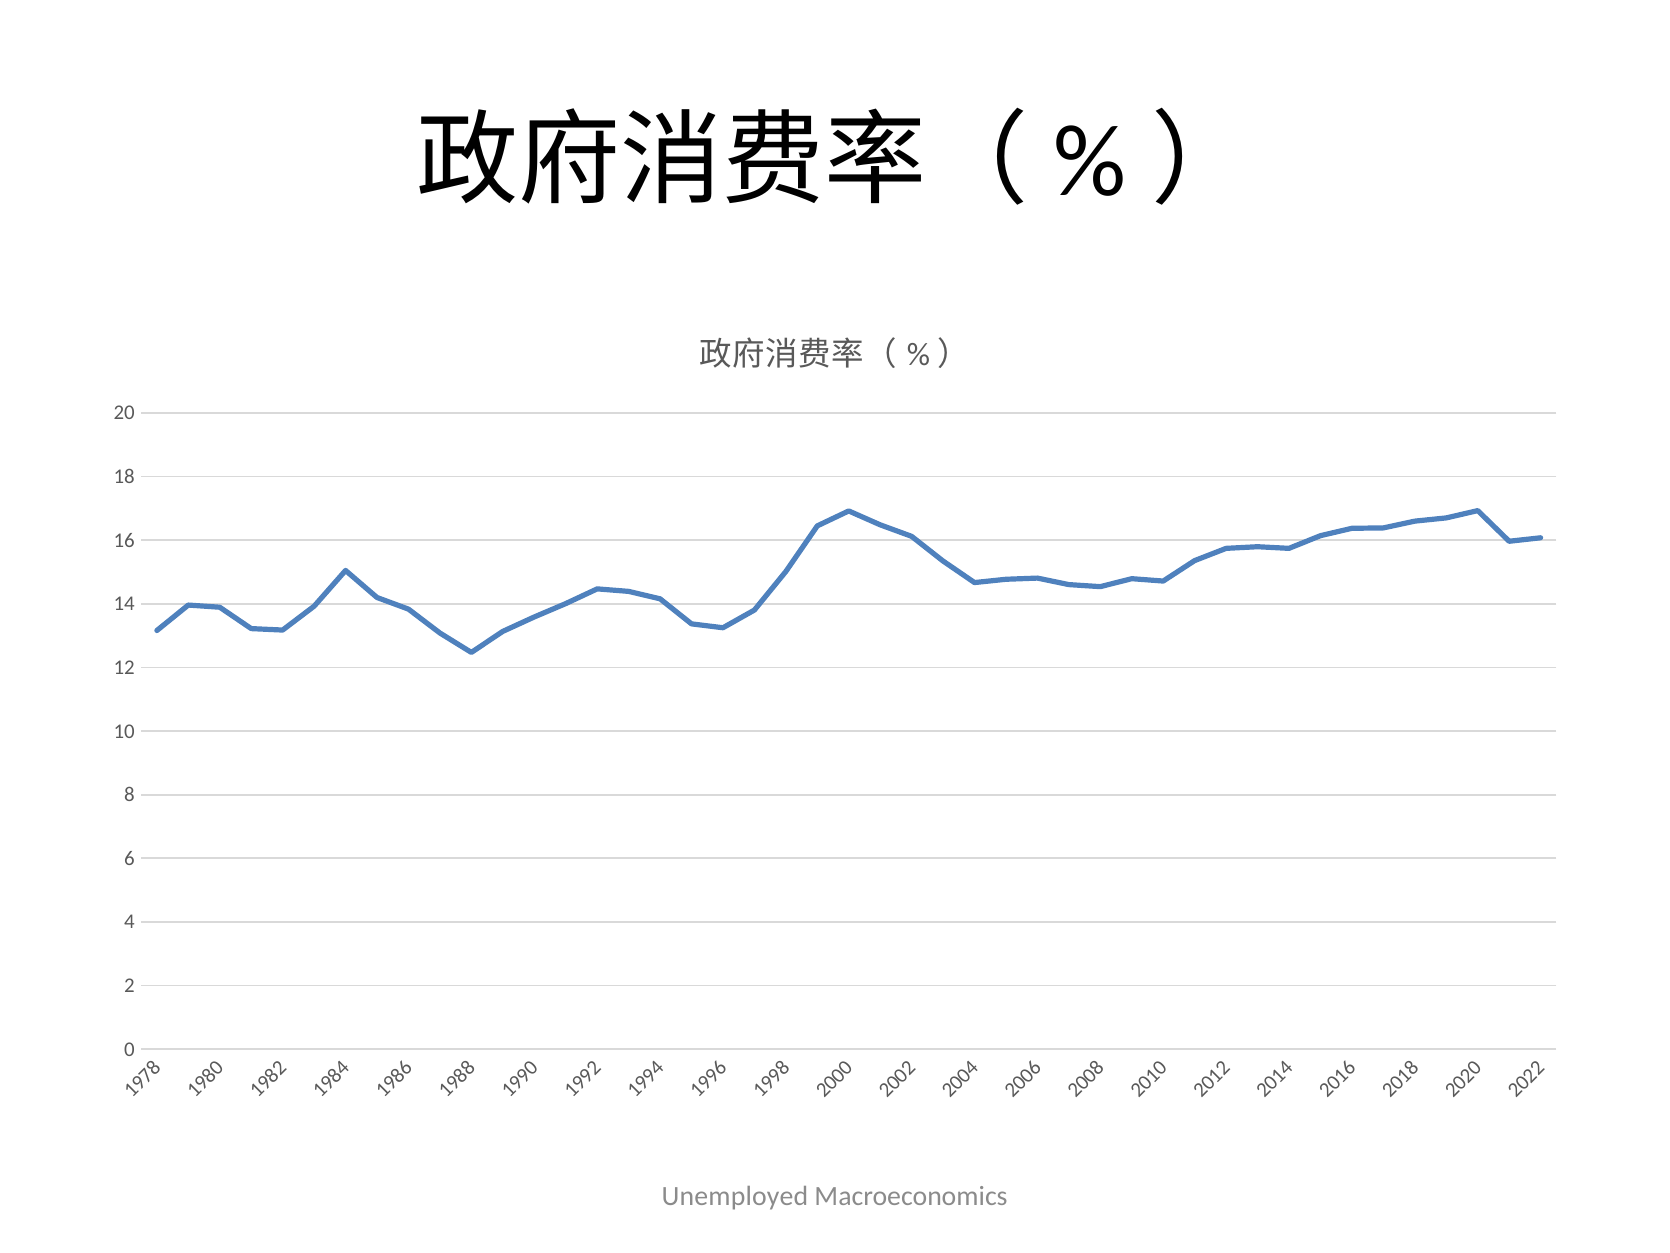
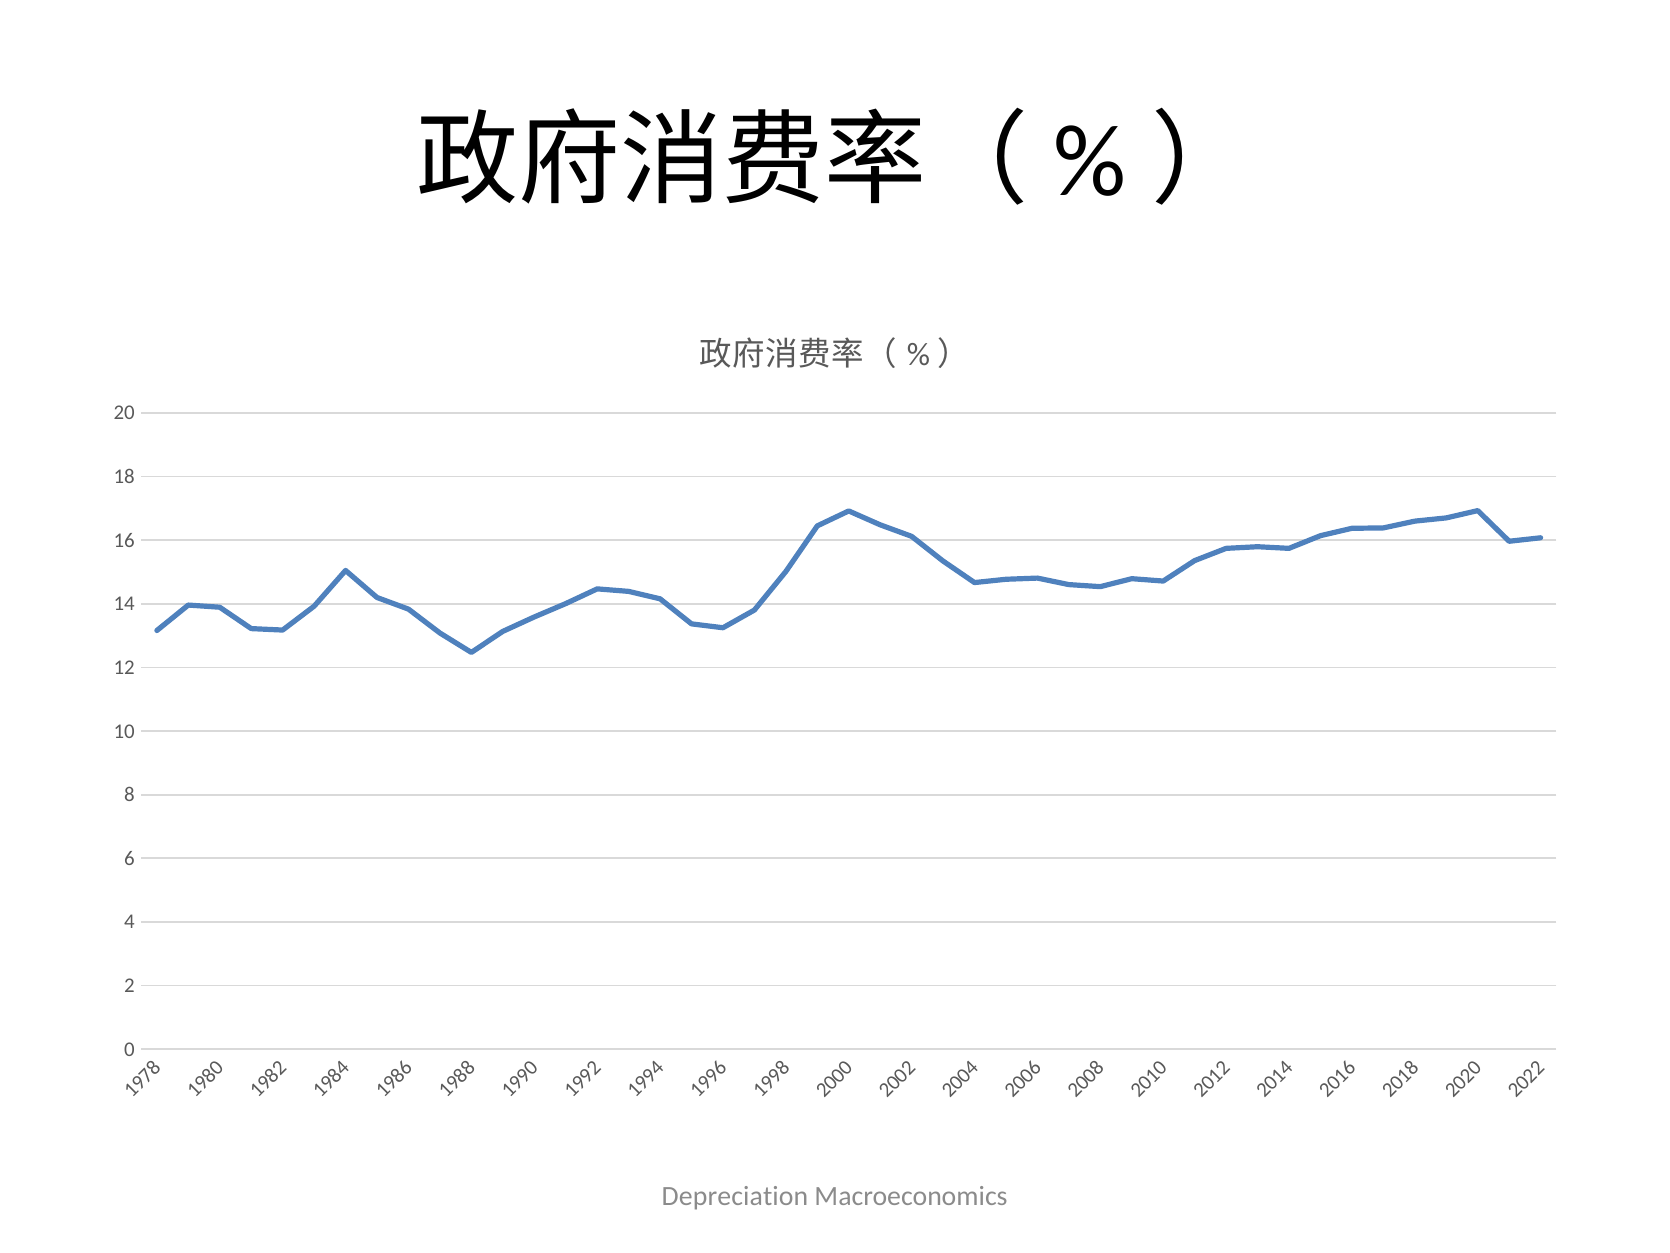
Unemployed: Unemployed -> Depreciation (735, 1196)
